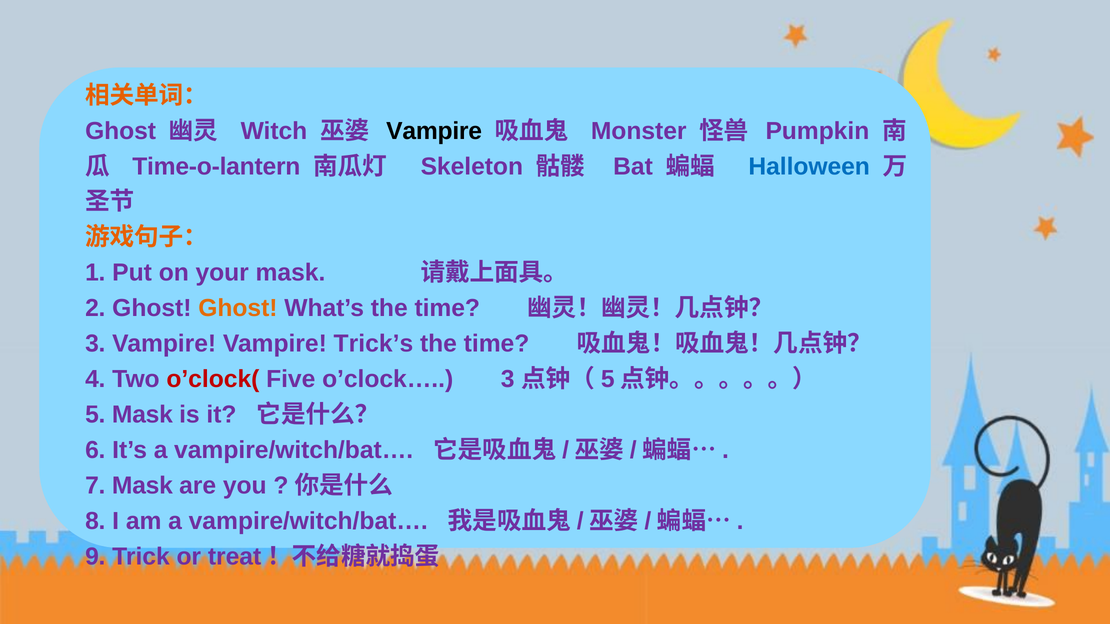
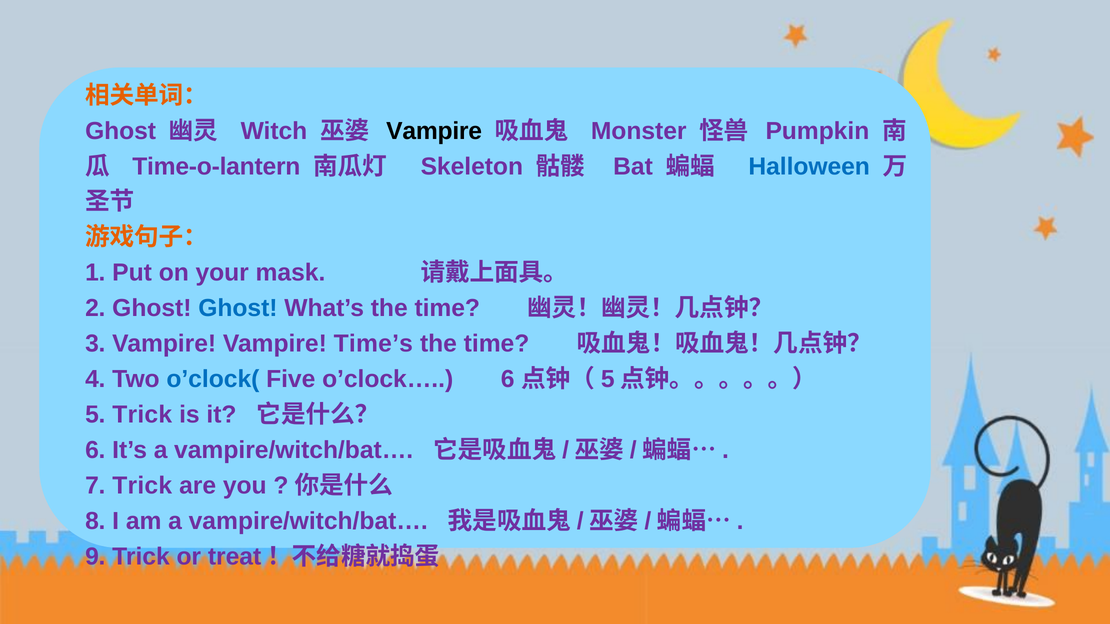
Ghost colour: orange -> blue (238, 308)
Trick’s: Trick’s -> Time’s (373, 344)
o’clock( colour: red -> blue (213, 379)
o’clock… 3: 3 -> 6 (508, 379)
5 Mask: Mask -> Trick (142, 415)
7 Mask: Mask -> Trick (142, 486)
